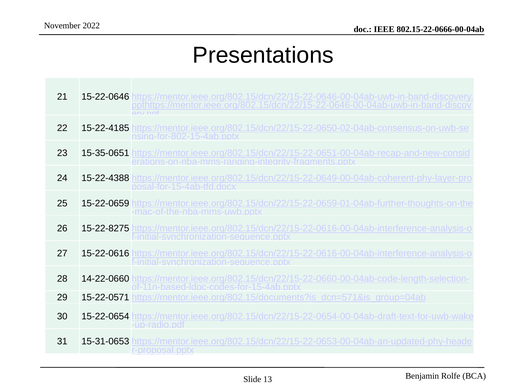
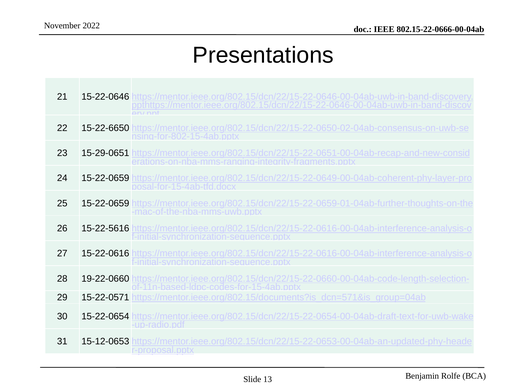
15-22-4185: 15-22-4185 -> 15-22-6650 (105, 128)
15-35-0651: 15-35-0651 -> 15-29-0651 (105, 153)
24 15-22-4388: 15-22-4388 -> 15-22-0659 (105, 178)
15-22-8275: 15-22-8275 -> 15-22-5616 (105, 229)
14-22-0660: 14-22-0660 -> 19-22-0660 (105, 279)
15-31-0653: 15-31-0653 -> 15-12-0653 (105, 342)
